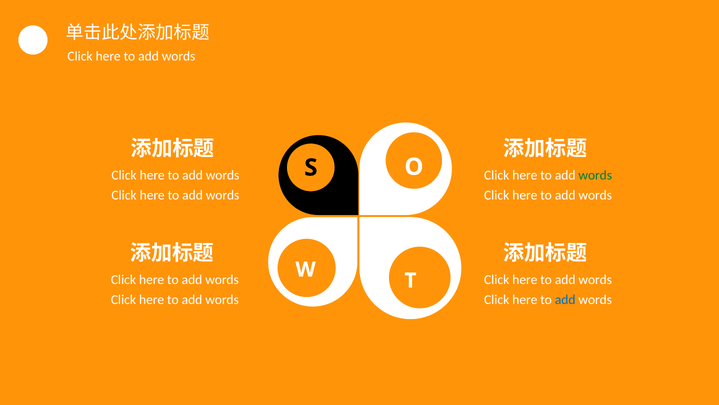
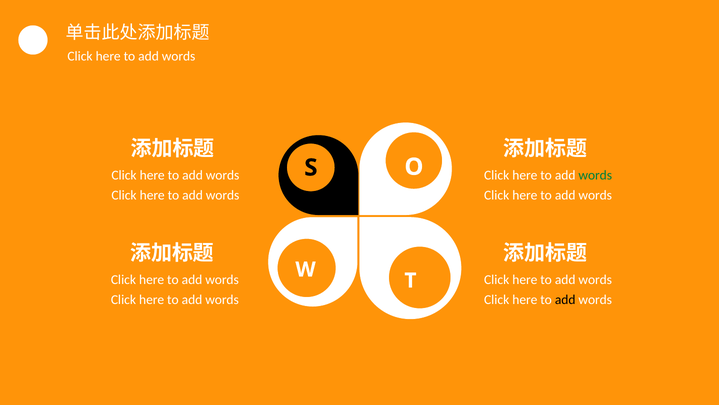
add colour: blue -> black (565, 299)
